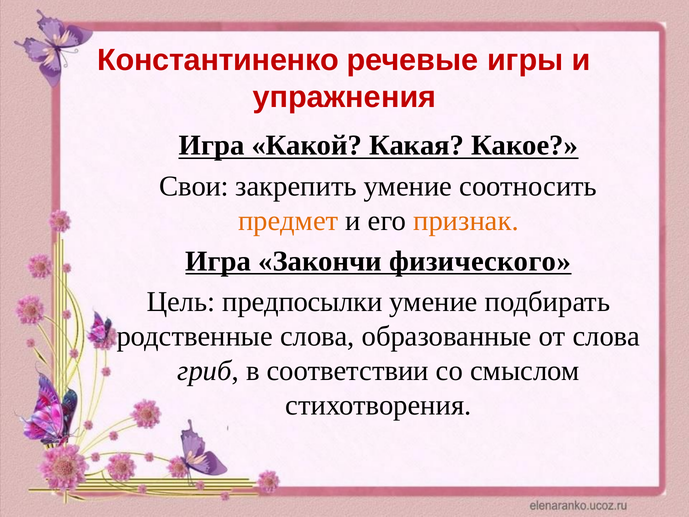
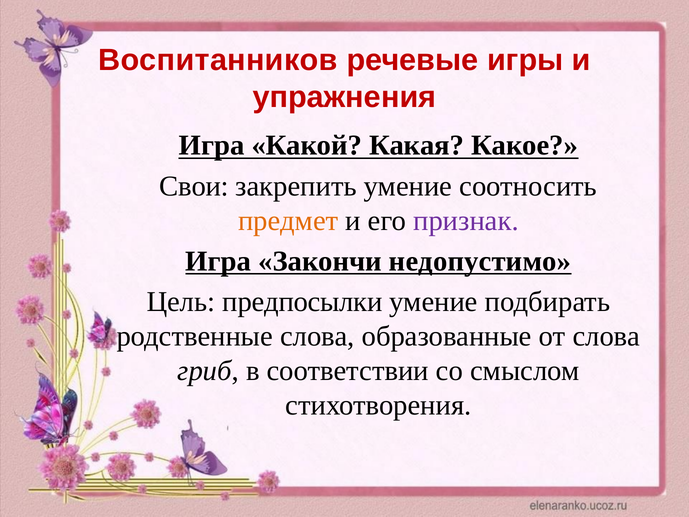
Константиненко: Константиненко -> Воспитанников (218, 60)
признак colour: orange -> purple (466, 220)
физического: физического -> недопустимо (480, 261)
